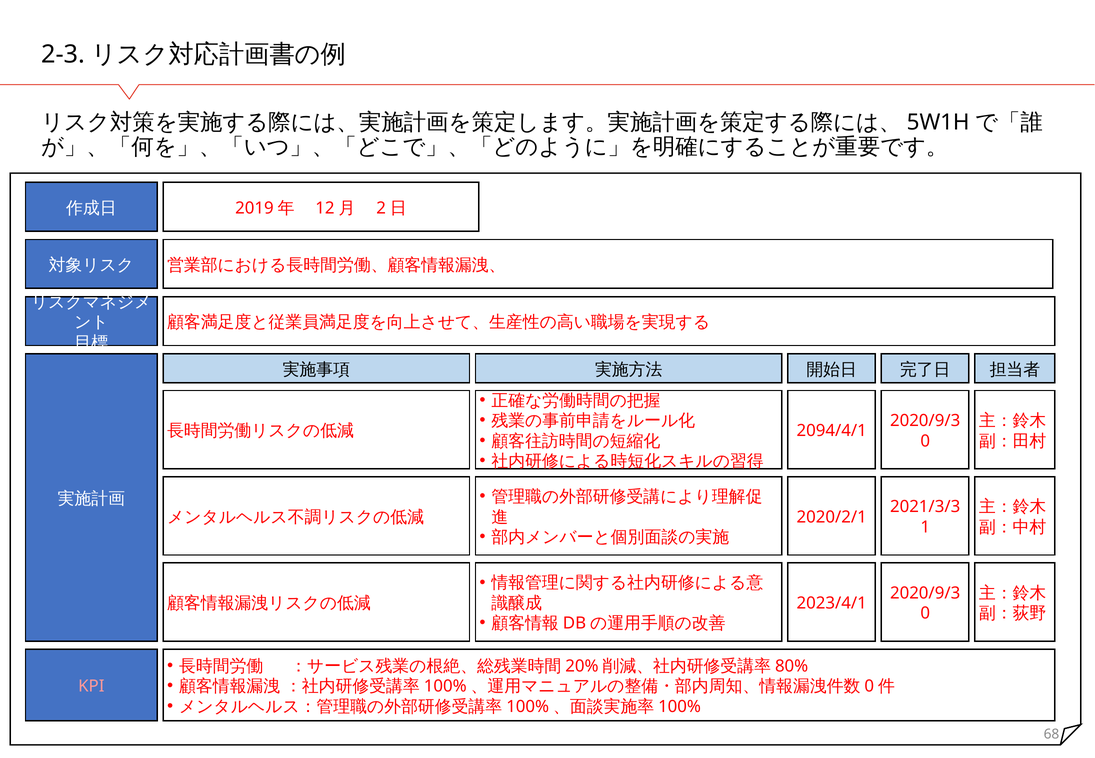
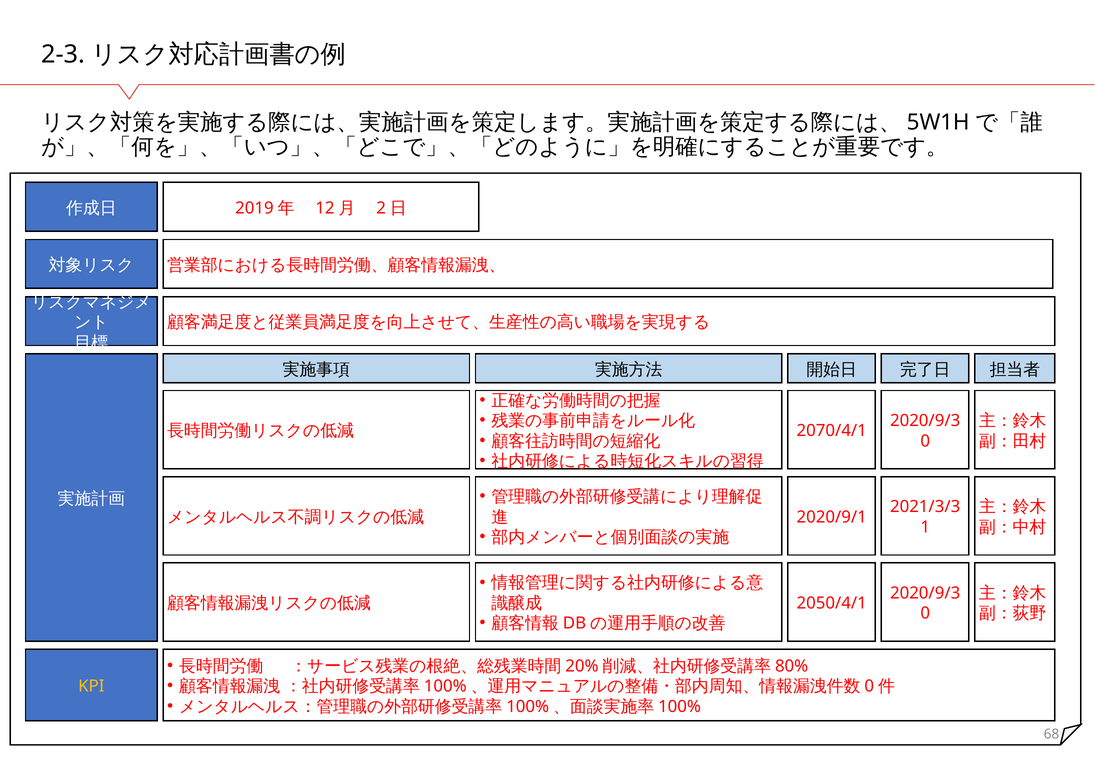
2094/4/1: 2094/4/1 -> 2070/4/1 (832, 431)
2020/2/1: 2020/2/1 -> 2020/9/1 (832, 517)
2023/4/1: 2023/4/1 -> 2050/4/1 (832, 603)
KPI colour: pink -> yellow (91, 686)
